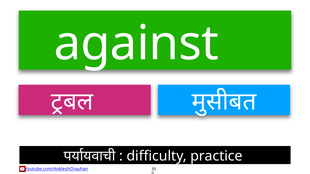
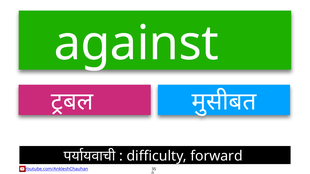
practice: practice -> forward (216, 156)
